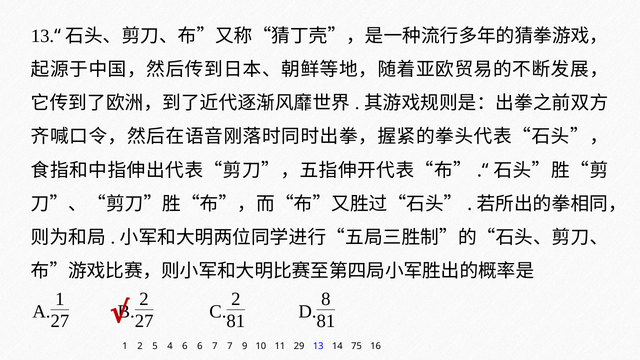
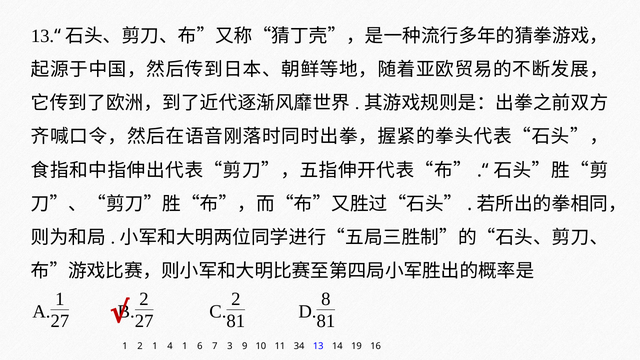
2 5: 5 -> 1 (155, 346)
4 6: 6 -> 1 (185, 346)
7 7: 7 -> 3 (230, 346)
29: 29 -> 34 (299, 346)
75: 75 -> 19 (356, 346)
